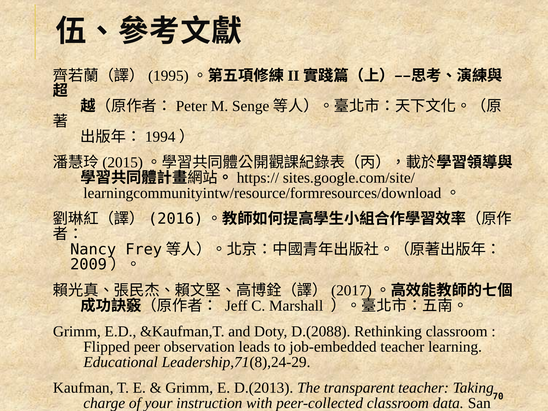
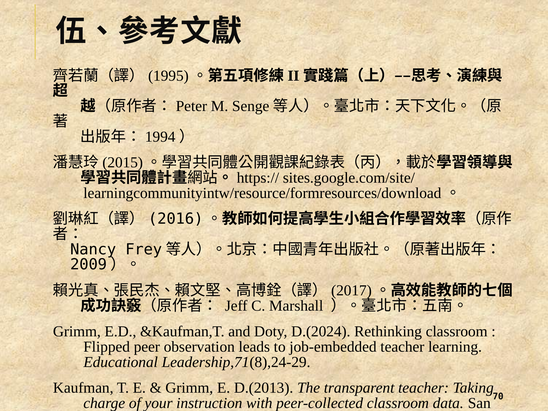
D.(2088: D.(2088 -> D.(2024 (321, 332)
